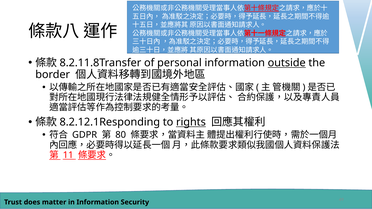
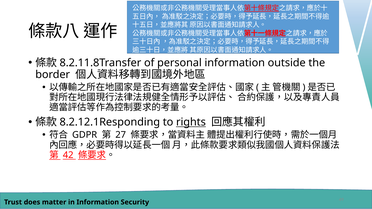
outside underline: present -> none (287, 63)
80: 80 -> 27 (121, 135)
11: 11 -> 42 (68, 155)
